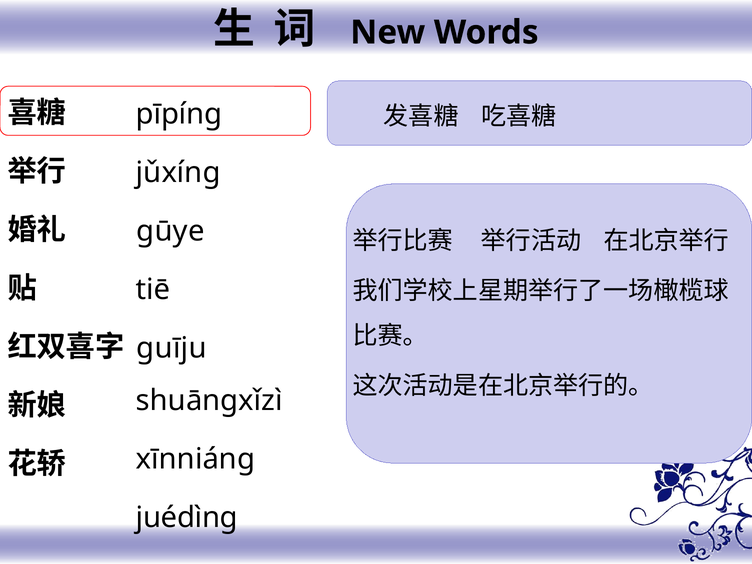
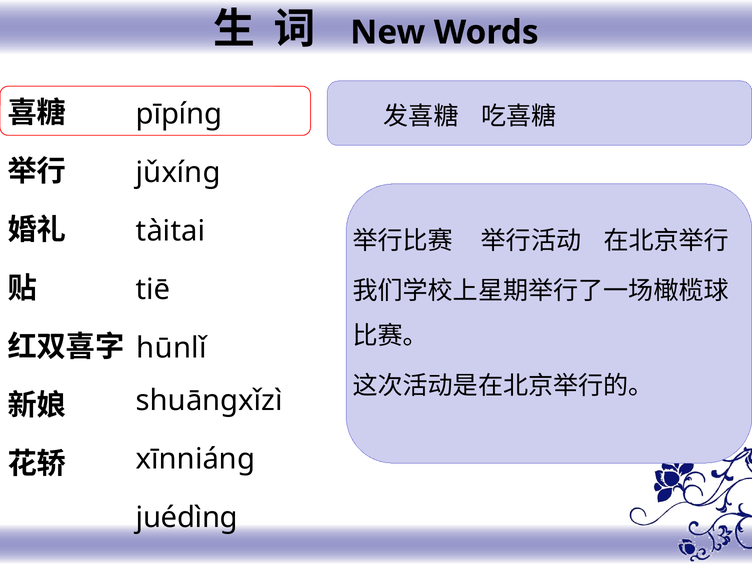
gūye: gūye -> tàitai (171, 231)
guīju: guīju -> hūnlǐ (172, 348)
